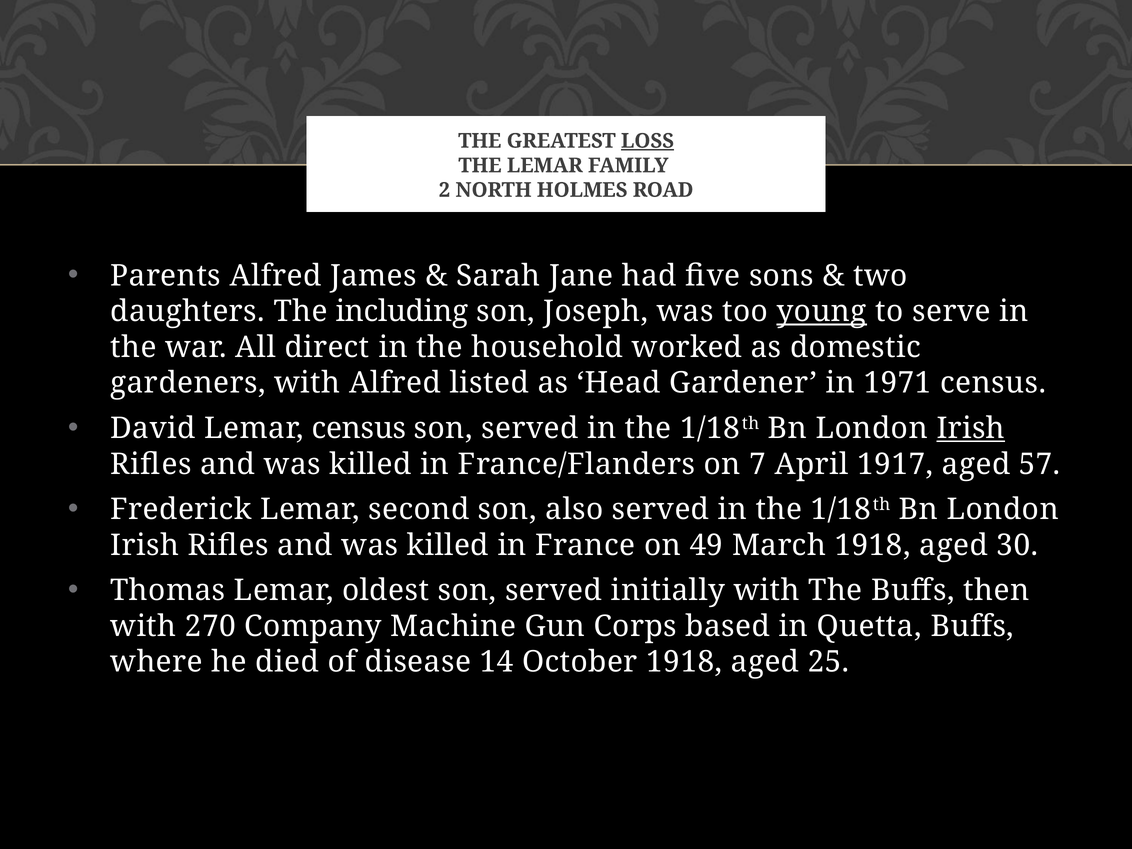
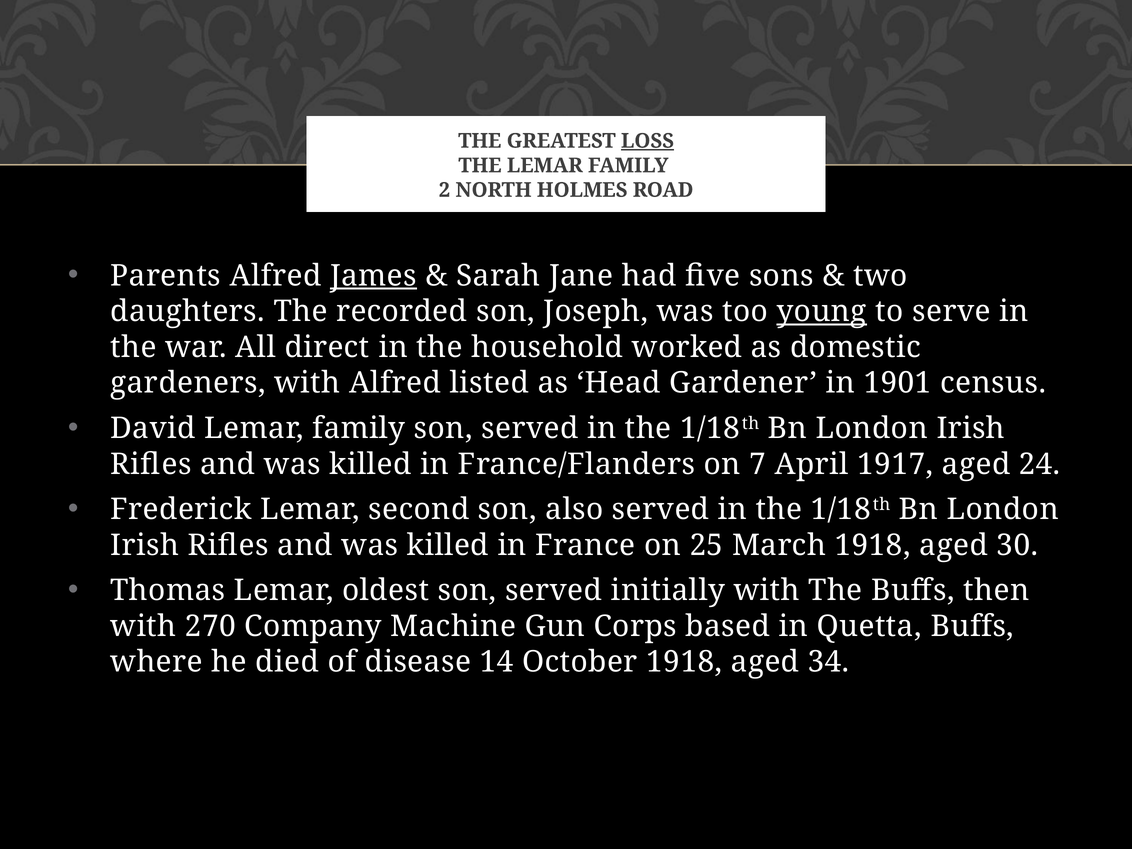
James underline: none -> present (373, 276)
including: including -> recorded (402, 312)
1971: 1971 -> 1901 (898, 383)
David Lemar census: census -> family (359, 428)
Irish underline: present -> none (971, 428)
57: 57 -> 24 (1040, 464)
49: 49 -> 25 (706, 545)
25: 25 -> 34 (829, 662)
